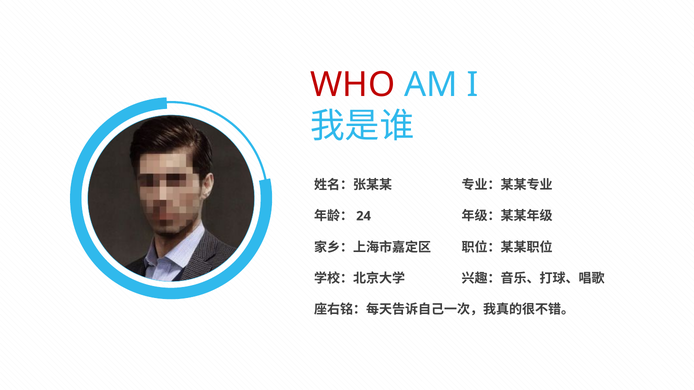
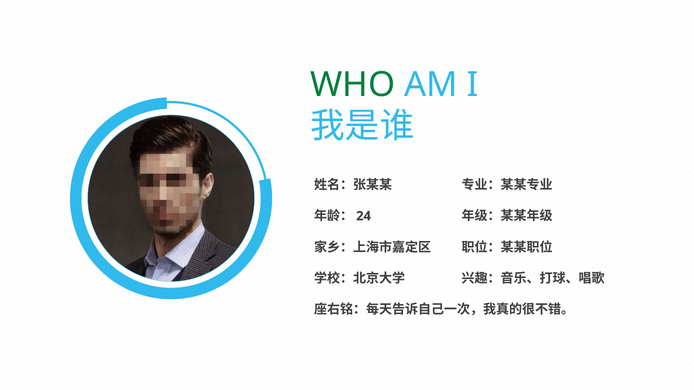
WHO colour: red -> green (353, 85)
